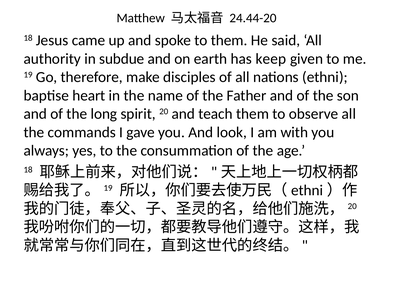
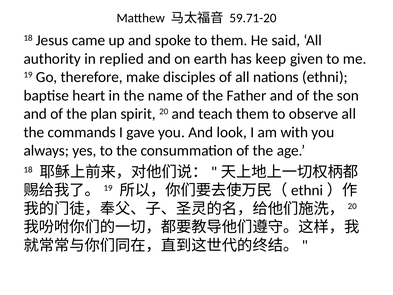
24.44-20: 24.44-20 -> 59.71-20 (253, 18)
subdue: subdue -> replied (122, 59)
long: long -> plan (104, 114)
